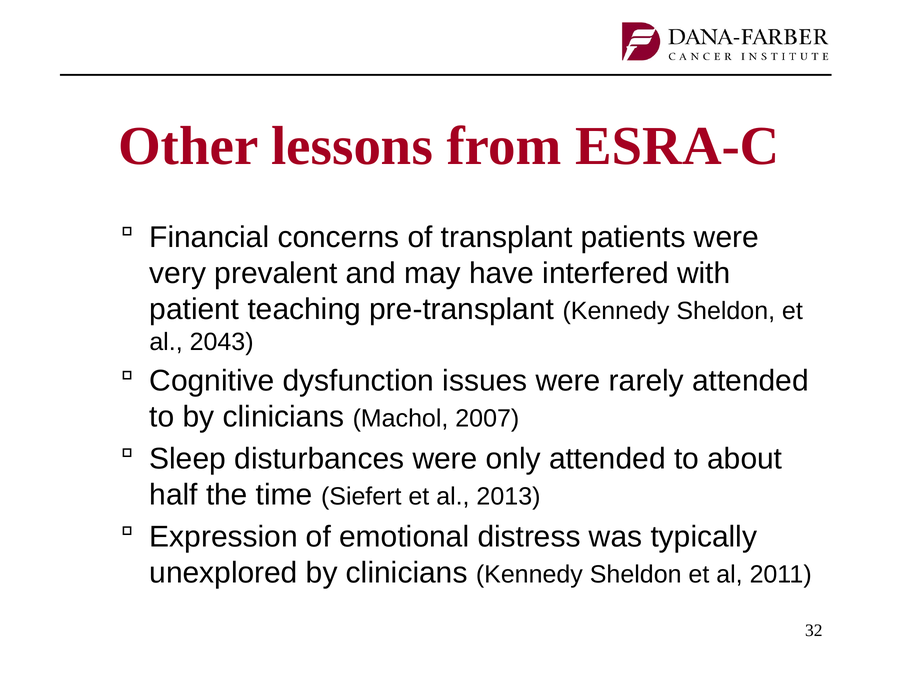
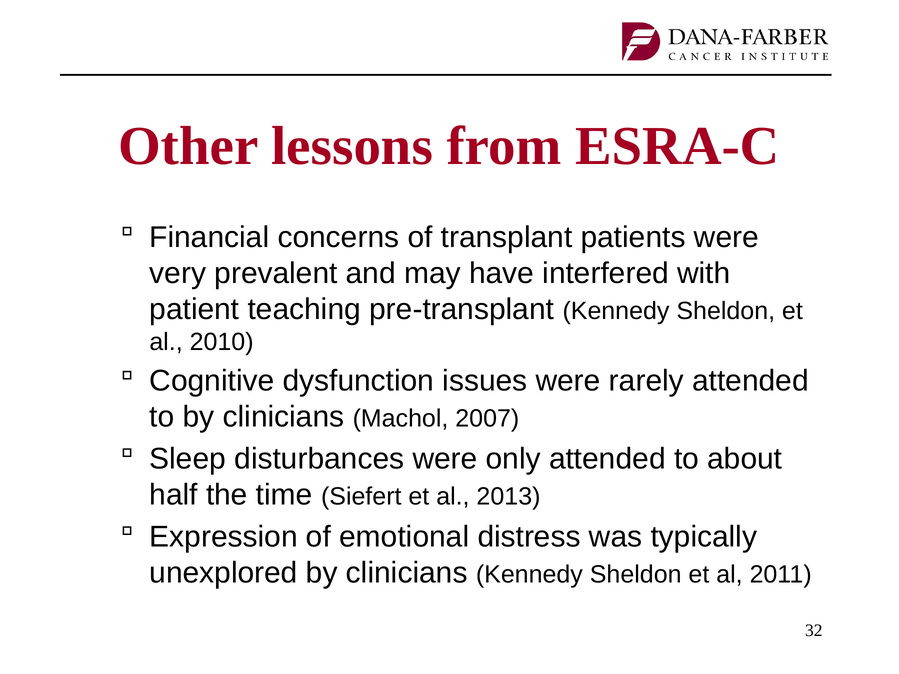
2043: 2043 -> 2010 (222, 342)
